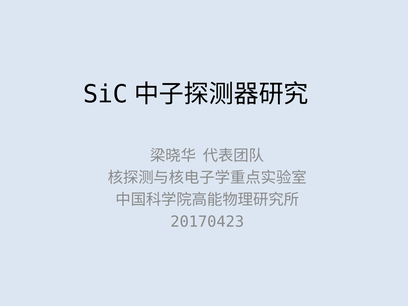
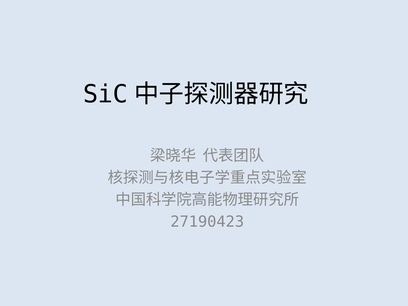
20170423: 20170423 -> 27190423 (207, 222)
